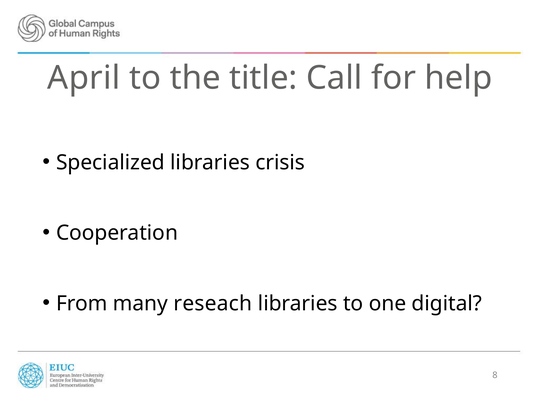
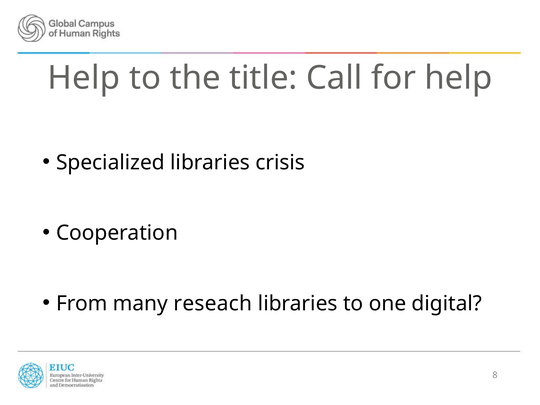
April: April -> Help (84, 78)
